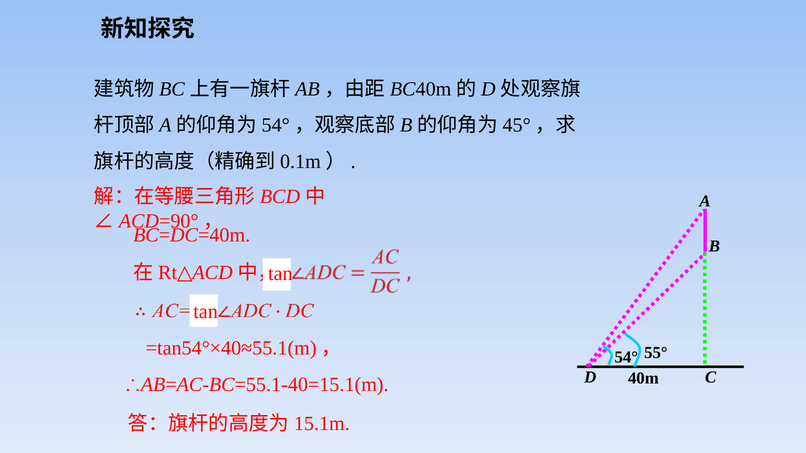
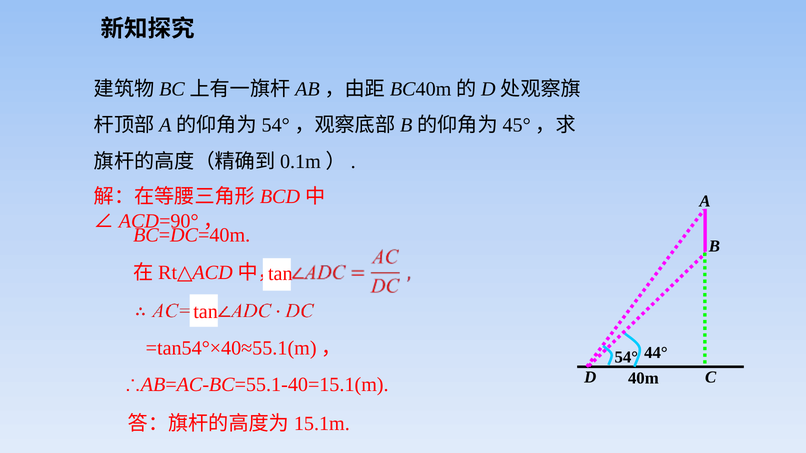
55°: 55° -> 44° (656, 353)
